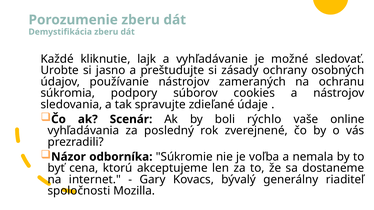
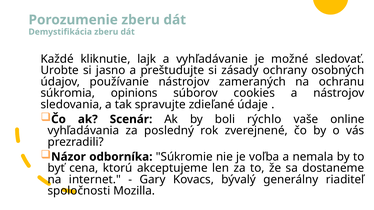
podpory: podpory -> opinions (134, 93)
